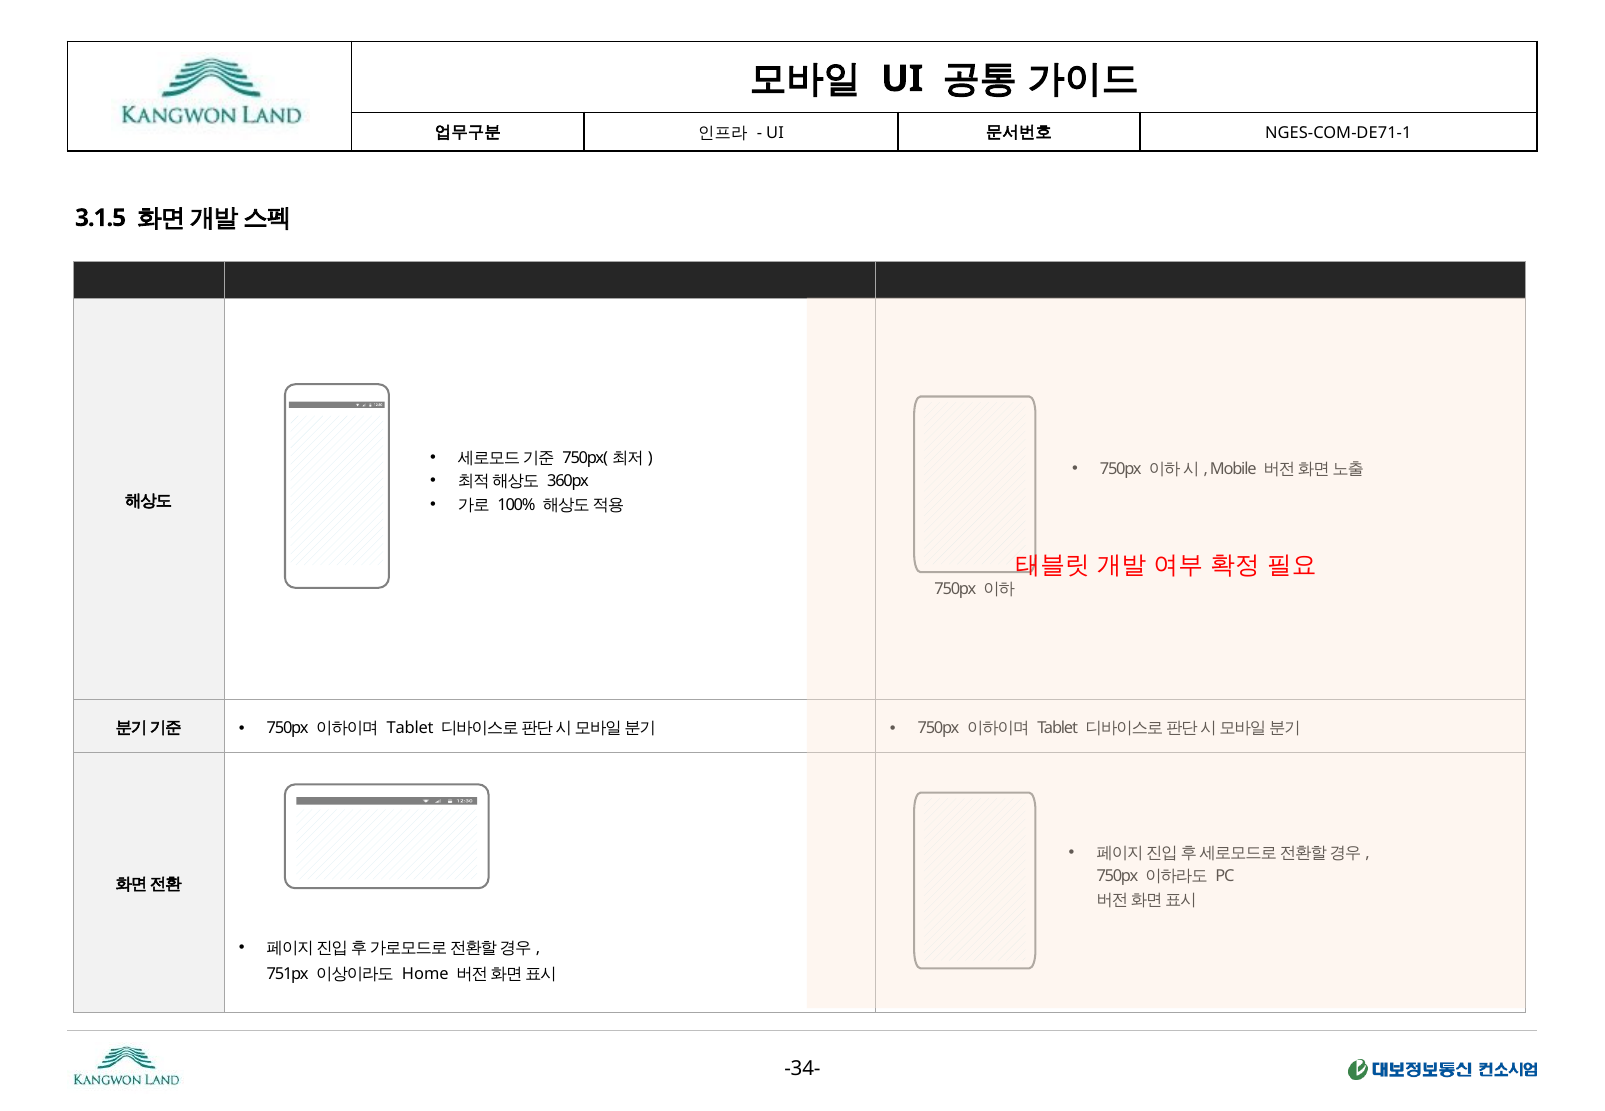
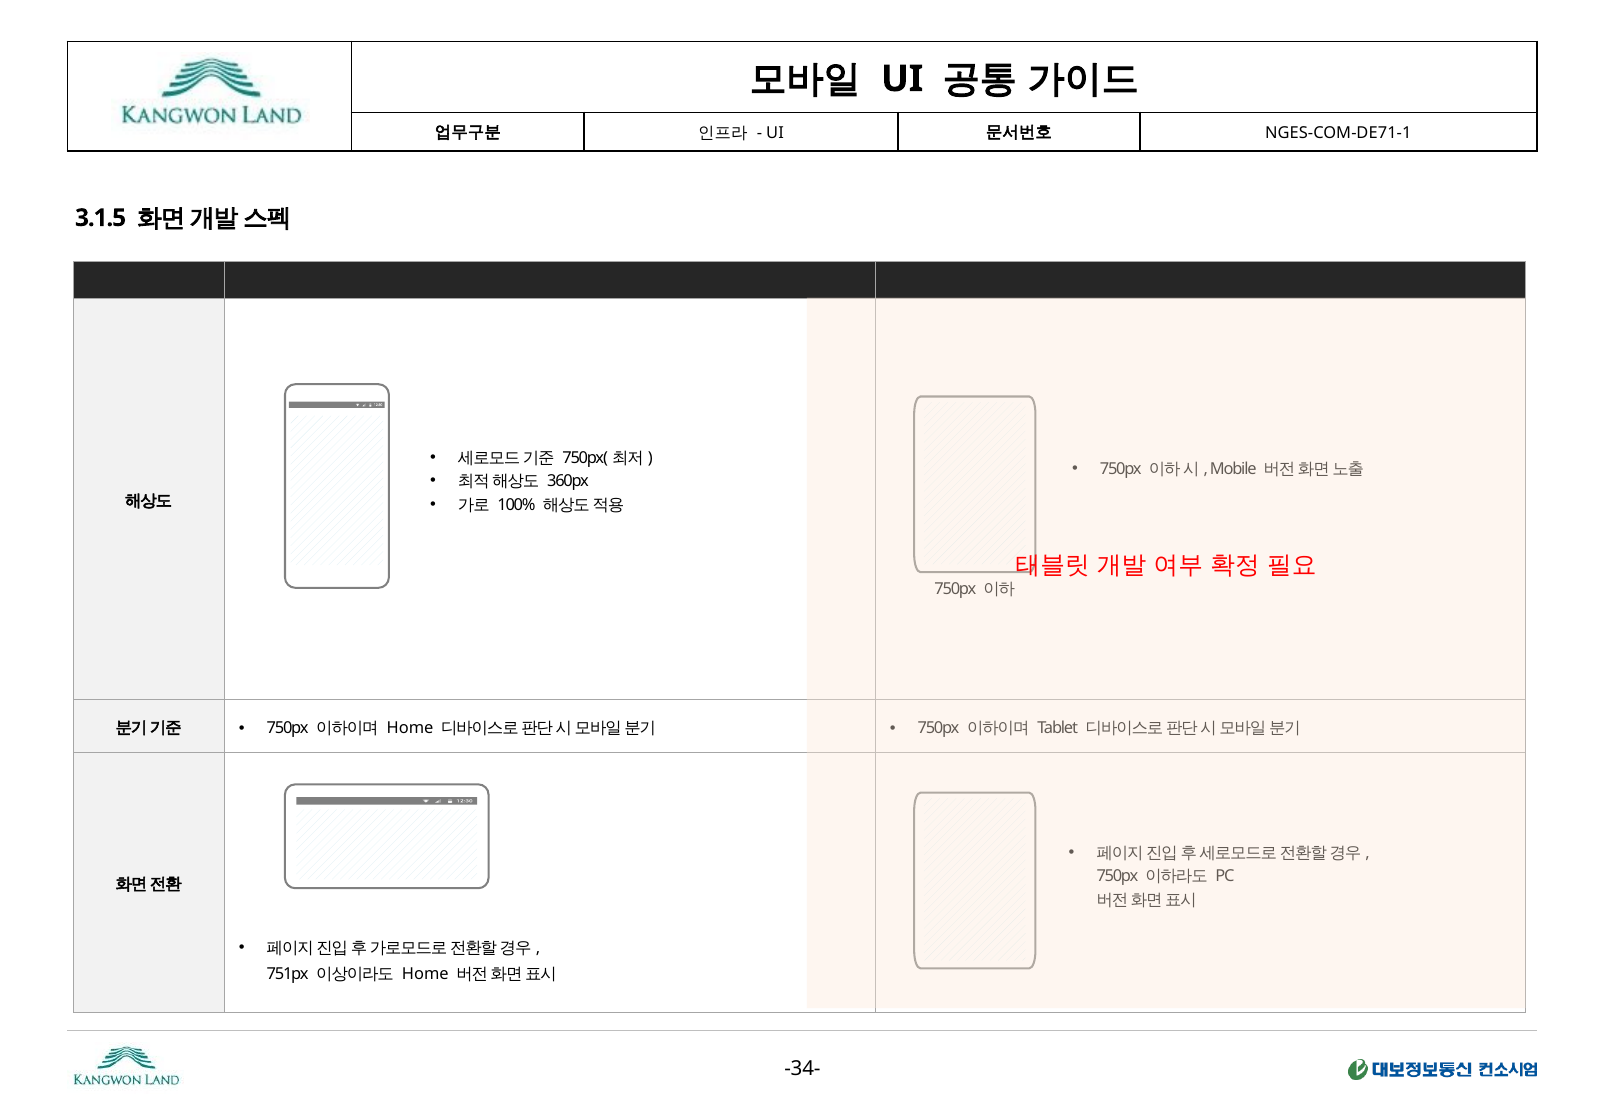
Tablet: Tablet -> Home (410, 729)
